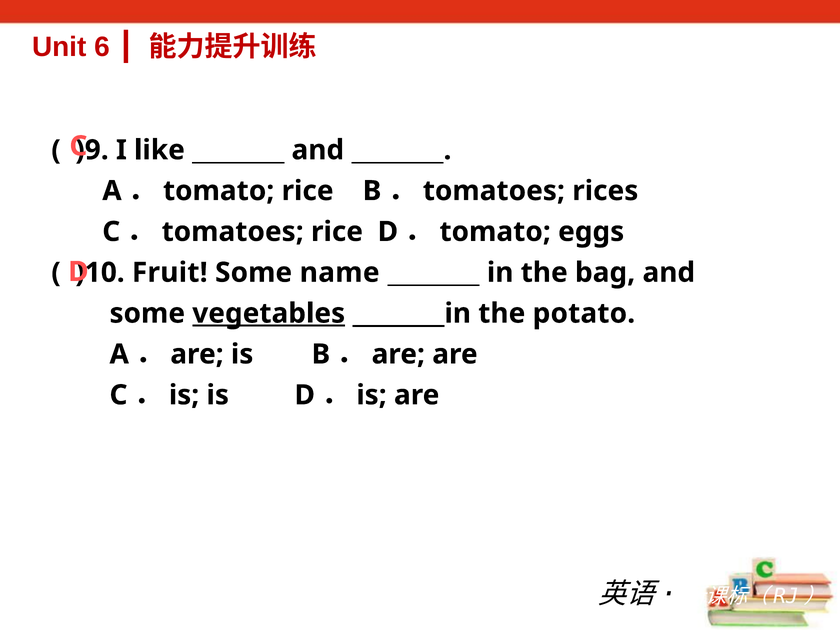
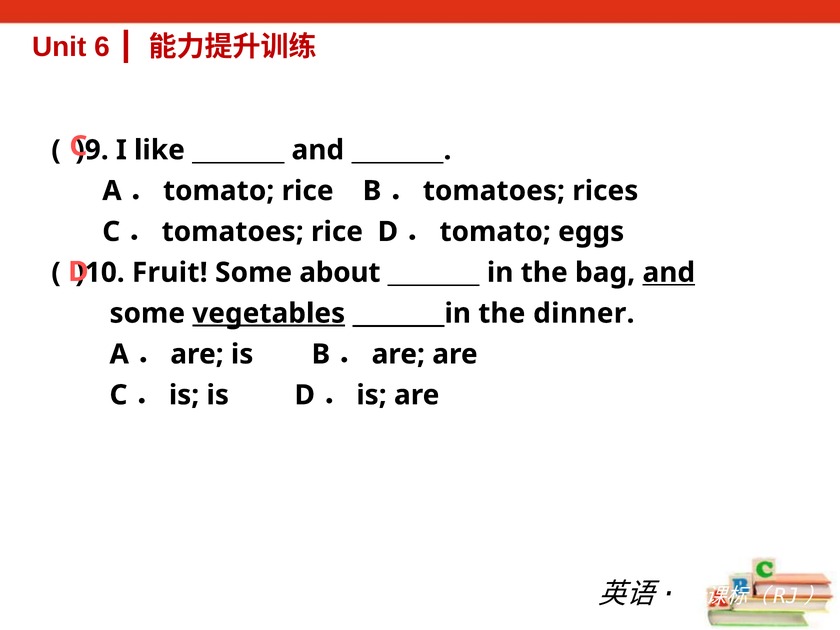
name: name -> about (340, 273)
and underline: none -> present (669, 273)
potato: potato -> dinner (584, 313)
